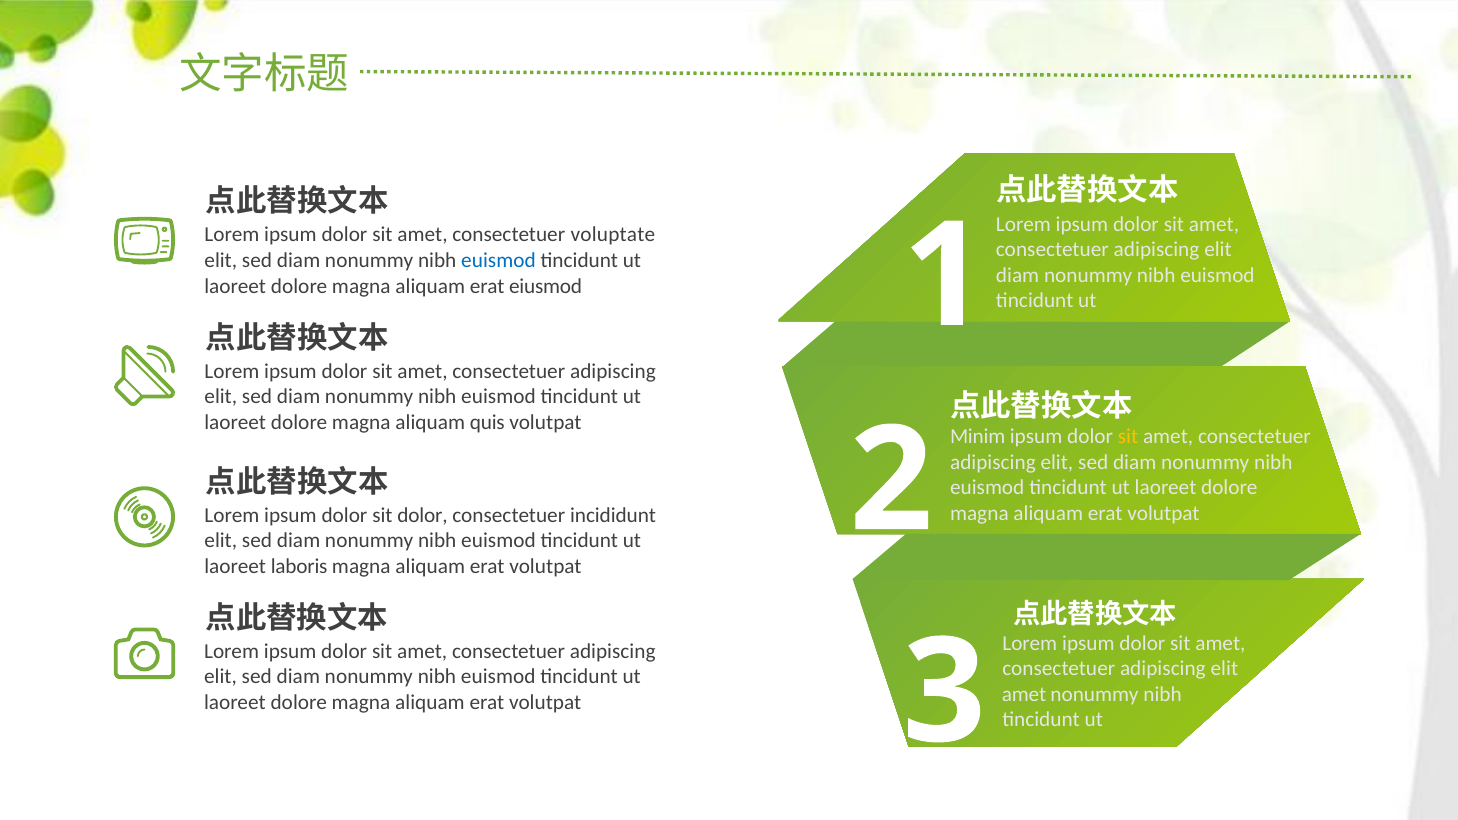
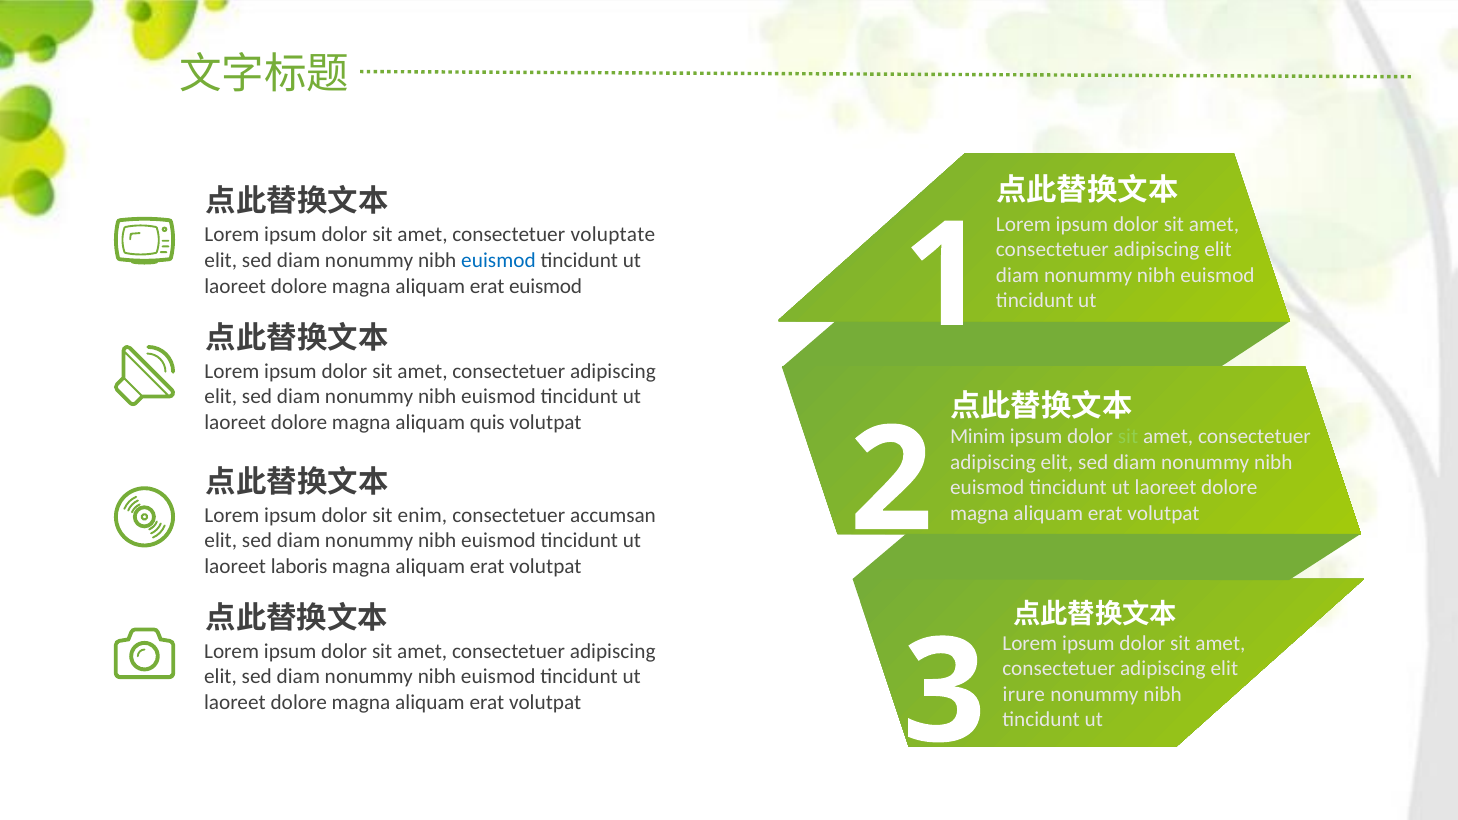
erat eiusmod: eiusmod -> euismod (546, 286)
sit colour: yellow -> light green (1128, 437)
sit dolor: dolor -> enim (422, 515)
incididunt: incididunt -> accumsan (613, 515)
amet: amet -> irure (1024, 694)
